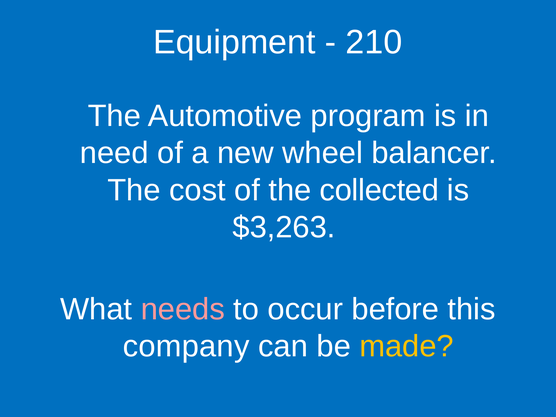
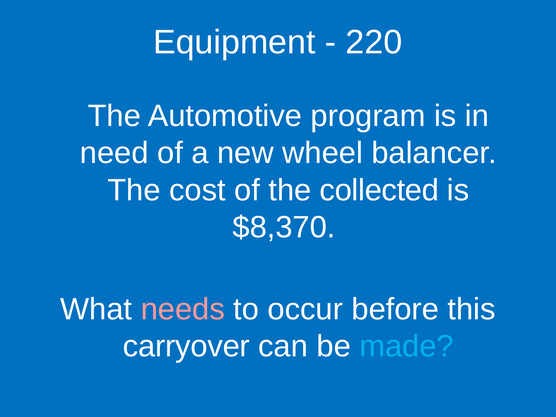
210: 210 -> 220 (374, 42)
$3,263: $3,263 -> $8,370 (284, 227)
company: company -> carryover (186, 346)
made colour: yellow -> light blue (407, 346)
